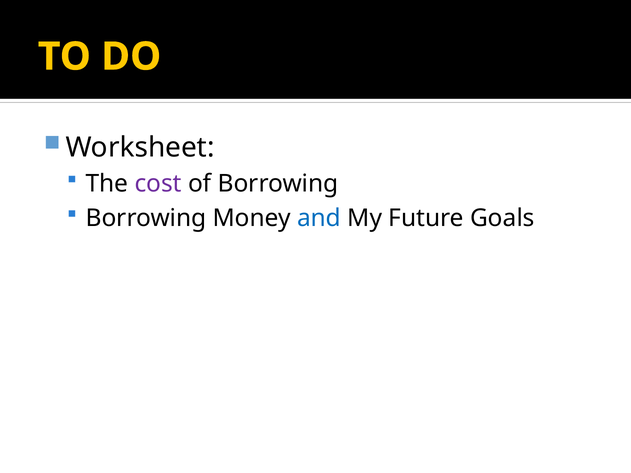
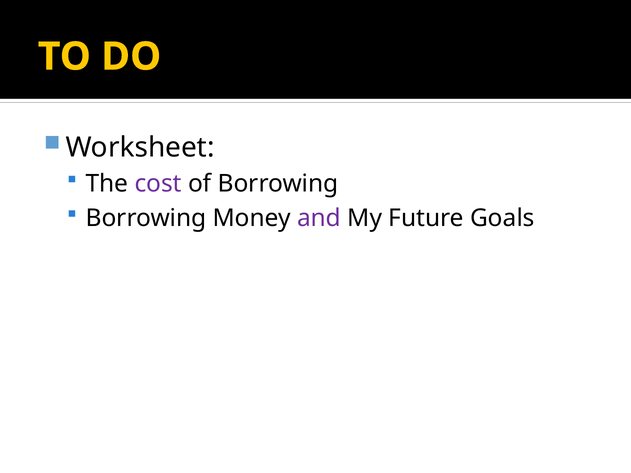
and colour: blue -> purple (319, 218)
